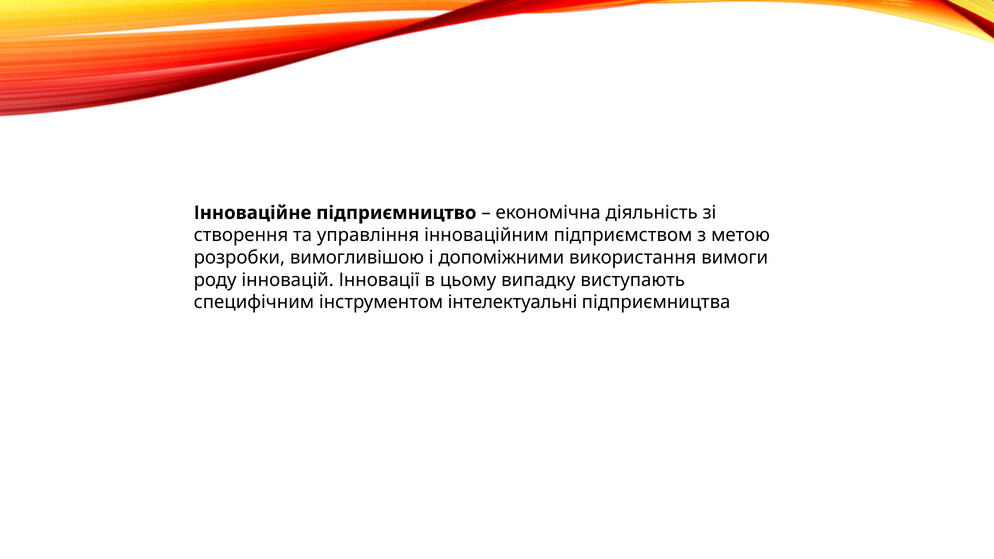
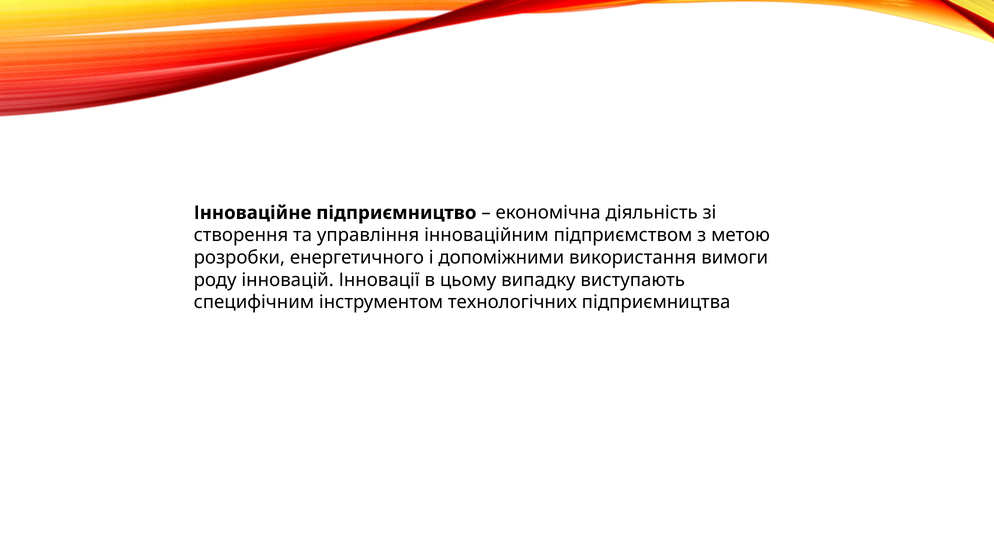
вимогливішою: вимогливішою -> енергетичного (357, 258)
інтелектуальні: інтелектуальні -> технологічних (512, 302)
